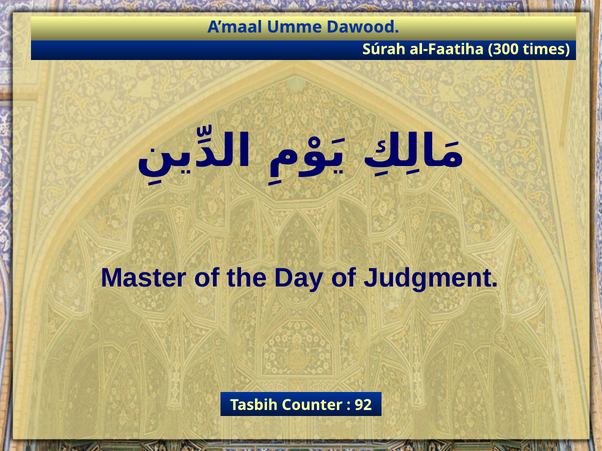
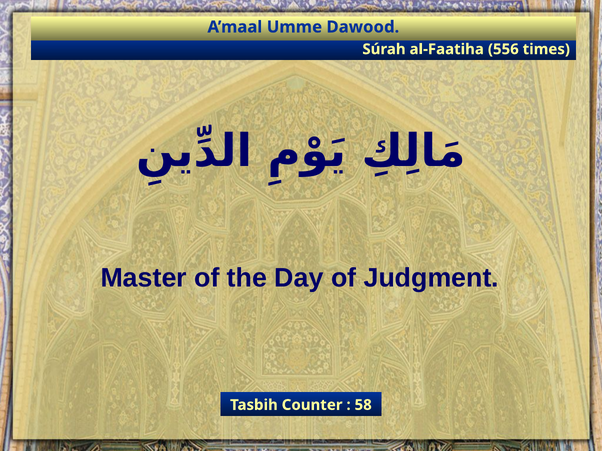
300: 300 -> 556 (503, 49)
92: 92 -> 58 (363, 405)
